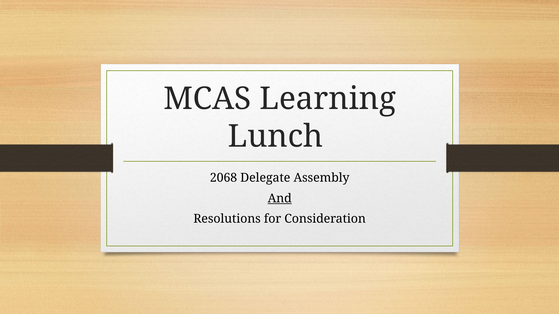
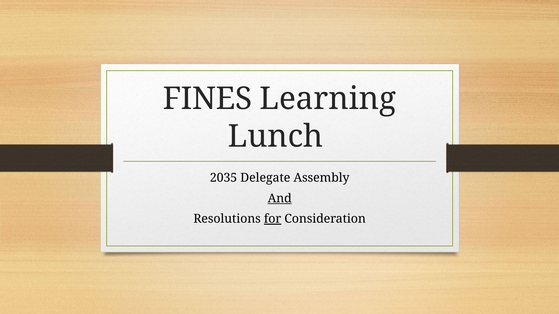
MCAS: MCAS -> FINES (208, 99)
2068: 2068 -> 2035 (224, 178)
for underline: none -> present (273, 219)
